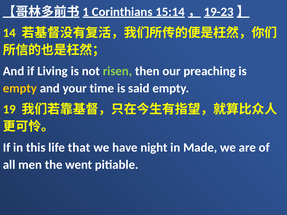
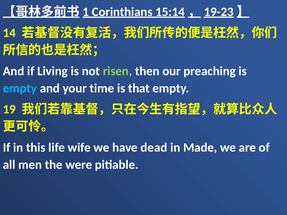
empty colour: yellow -> light blue (20, 88)
said: said -> that (139, 88)
that: that -> wife (79, 148)
night: night -> dead (154, 148)
went: went -> were (79, 165)
